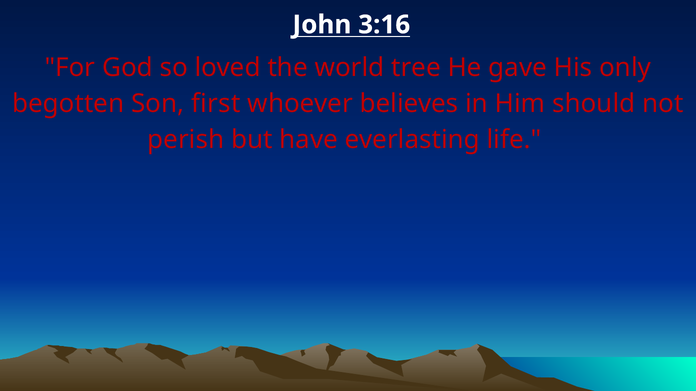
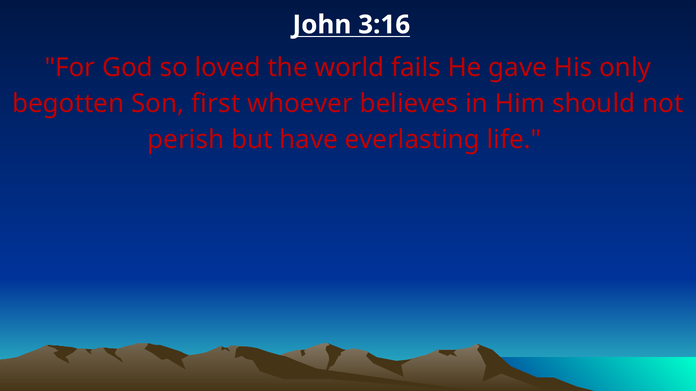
tree: tree -> fails (416, 68)
